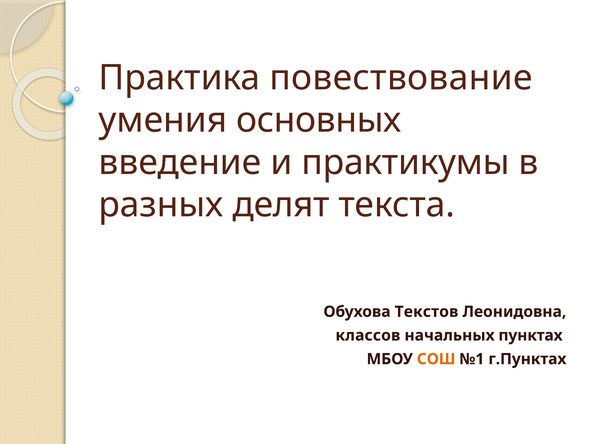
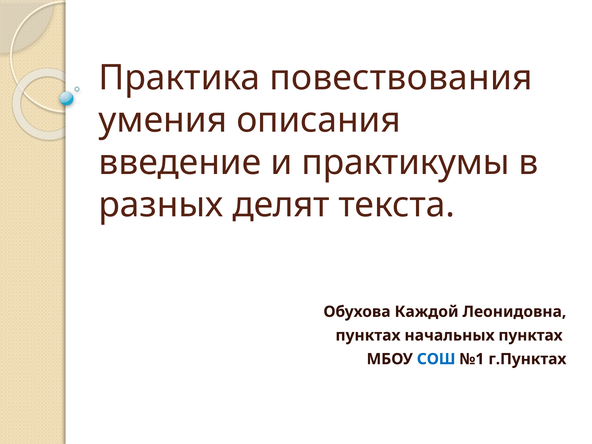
повествование: повествование -> повествования (401, 78)
основных: основных -> описания (319, 120)
Текстов: Текстов -> Каждой (427, 312)
классов: классов -> пунктах (368, 335)
СОШ colour: orange -> blue (436, 359)
